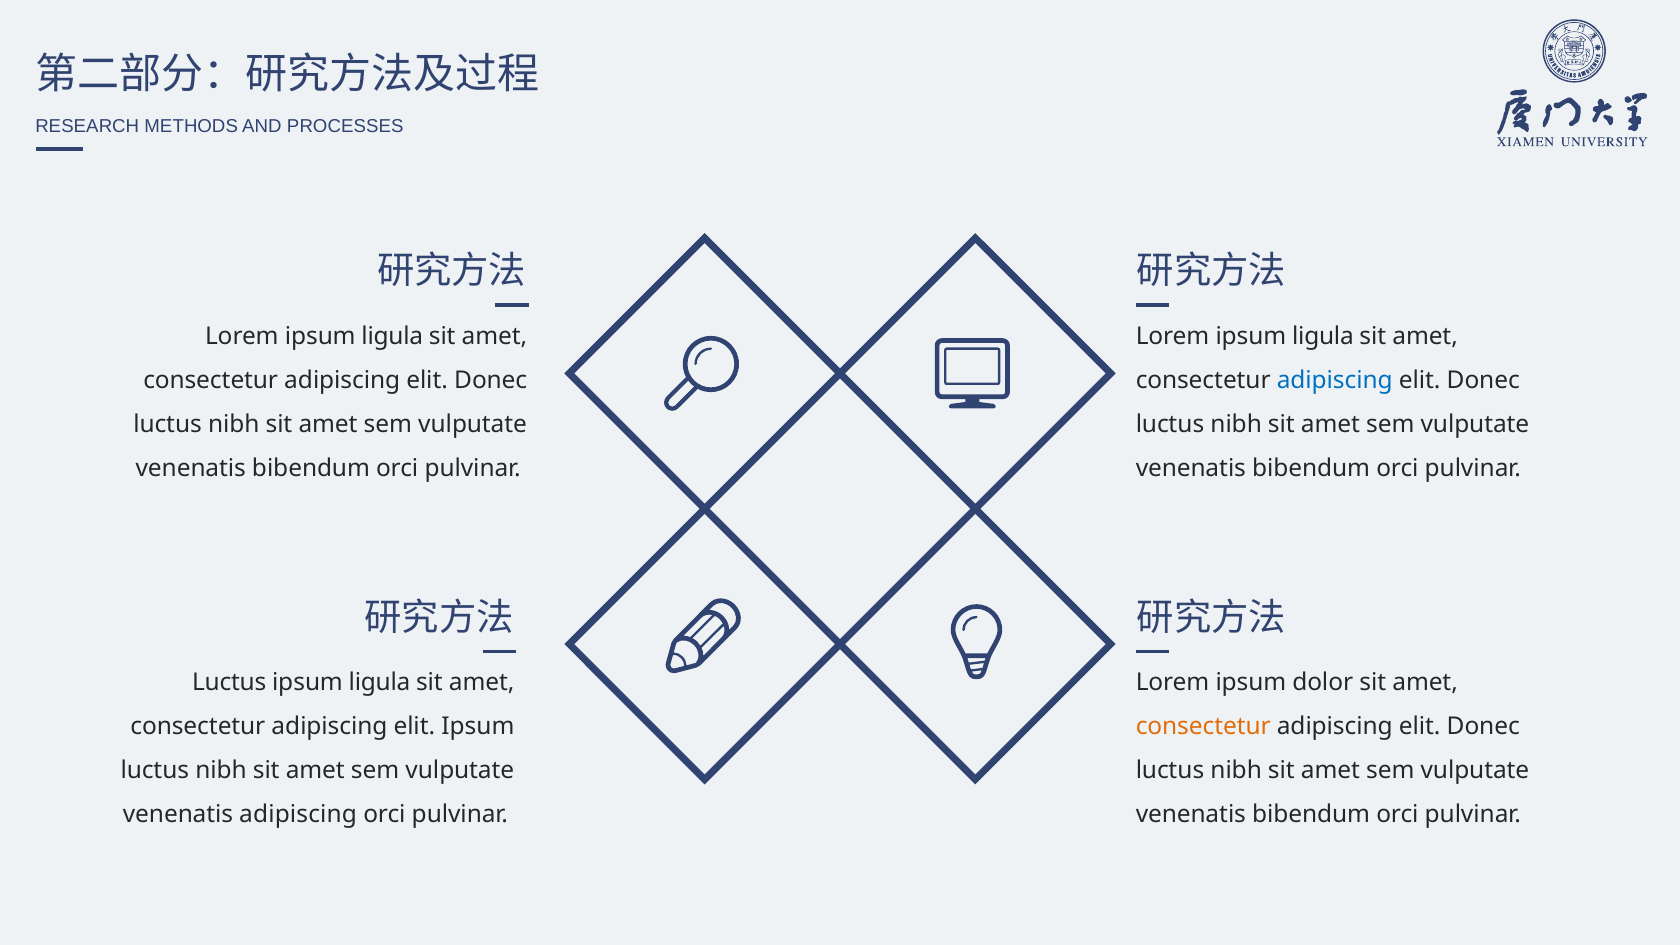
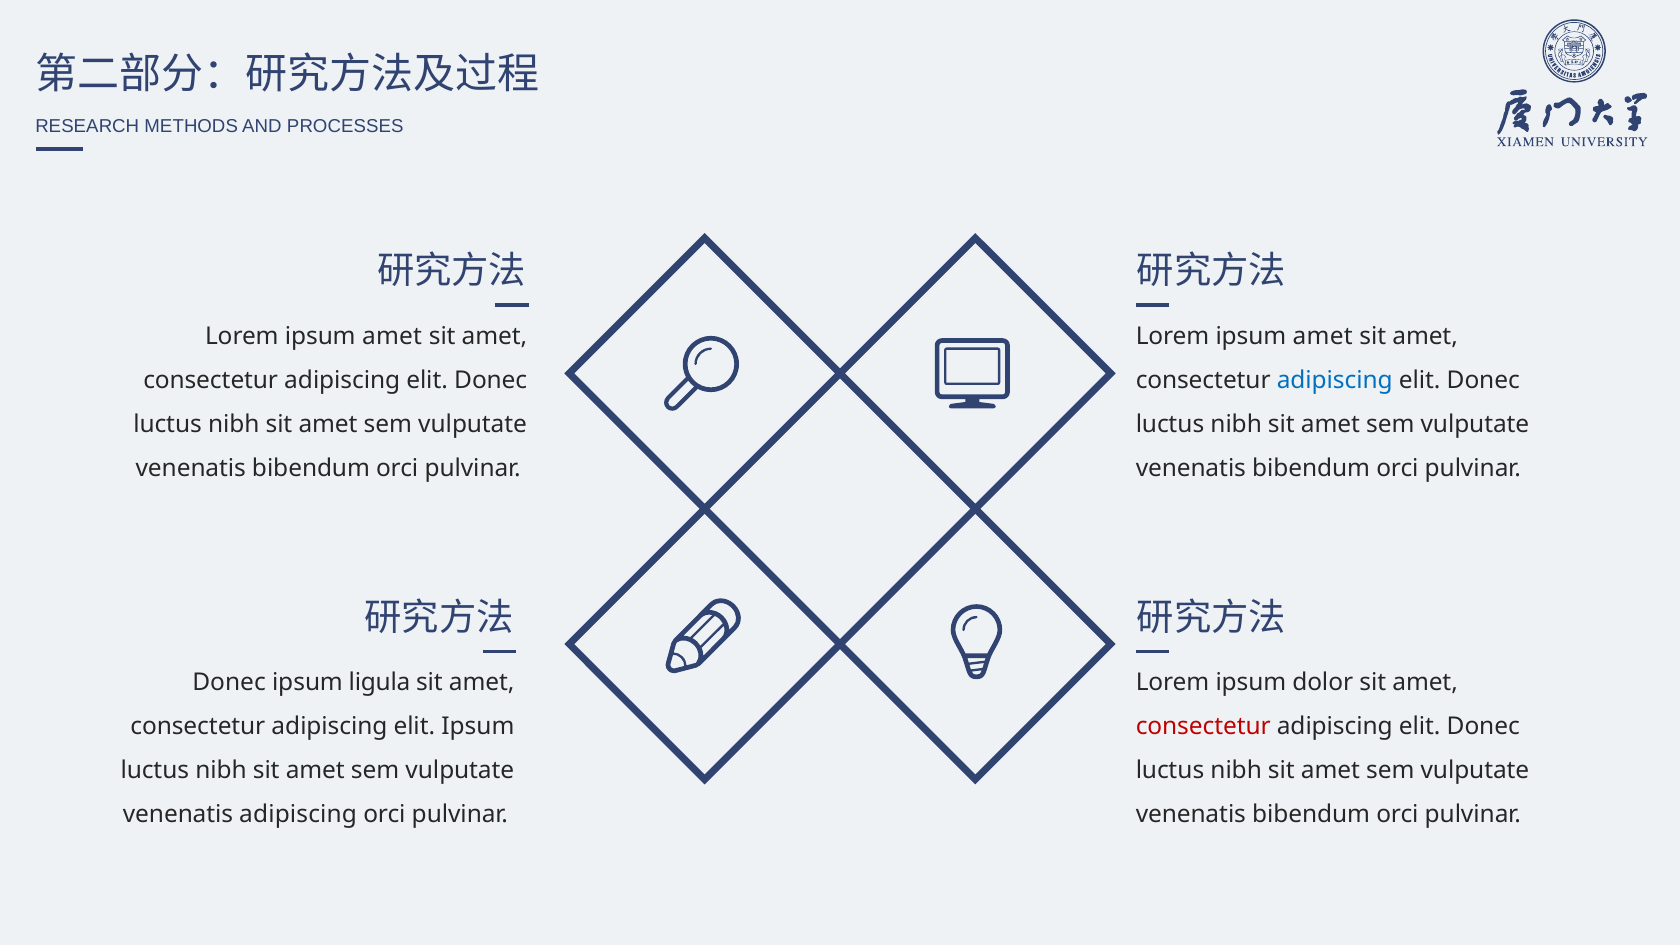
ligula: ligula -> amet (392, 336)
ligula: ligula -> amet (1323, 336)
Luctus: Luctus -> Donec (229, 683)
consectetur colour: orange -> red (1203, 727)
